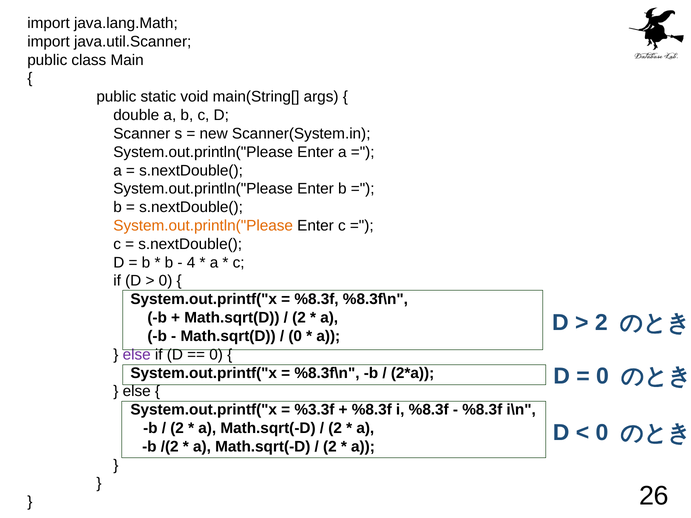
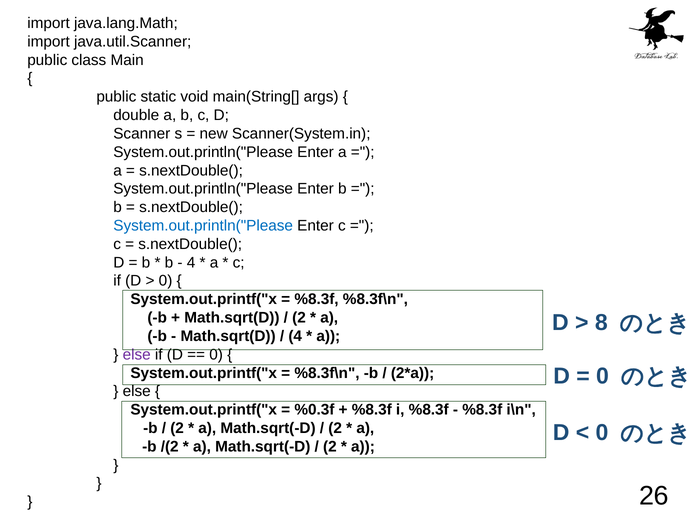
System.out.println("Please colour: orange -> blue (203, 226)
2: 2 -> 8 (601, 323)
0: 0 -> 4 (295, 336)
%3.3f: %3.3f -> %0.3f (314, 410)
